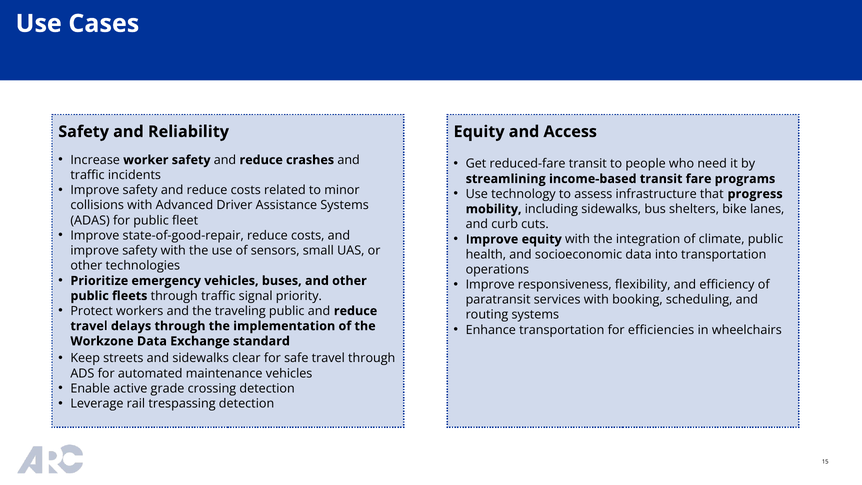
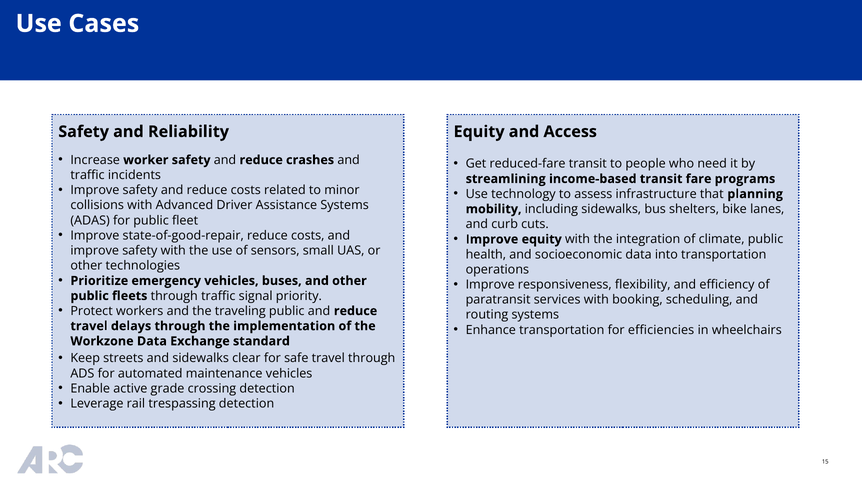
progress: progress -> planning (755, 194)
